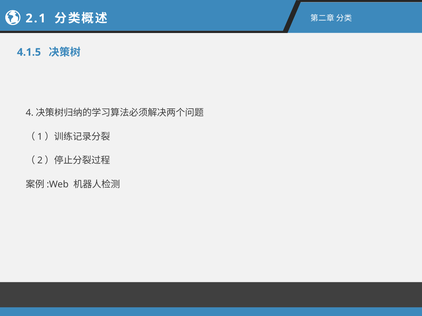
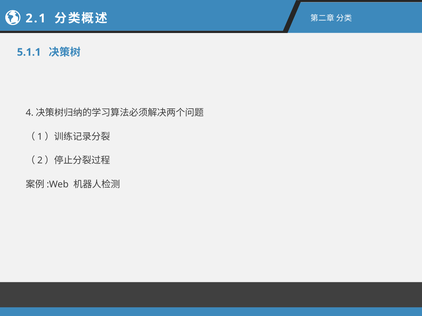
4.1.5: 4.1.5 -> 5.1.1 (29, 52)
